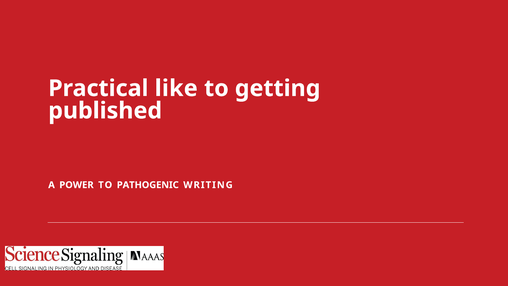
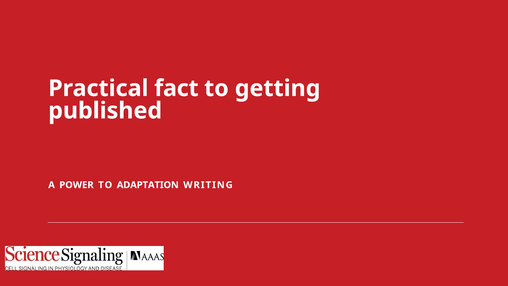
like: like -> fact (176, 88)
PATHOGENIC: PATHOGENIC -> ADAPTATION (148, 185)
